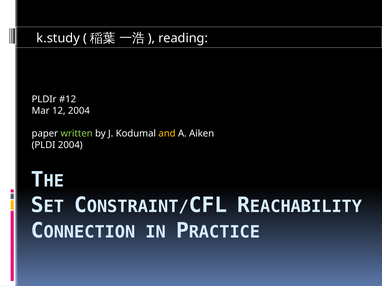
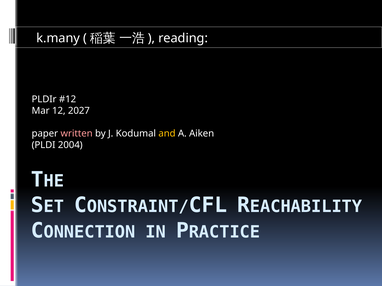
k.study: k.study -> k.many (58, 38)
12 2004: 2004 -> 2027 (79, 111)
written colour: light green -> pink (77, 134)
